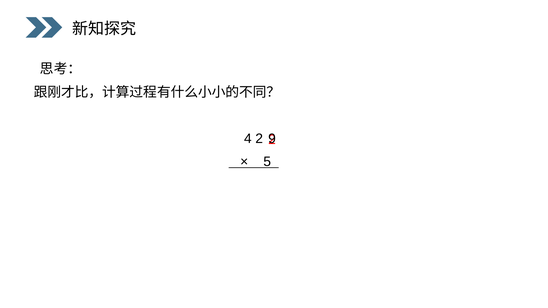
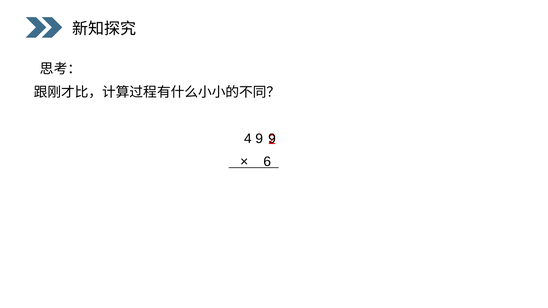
4 2: 2 -> 9 (259, 139)
5: 5 -> 6 (267, 162)
